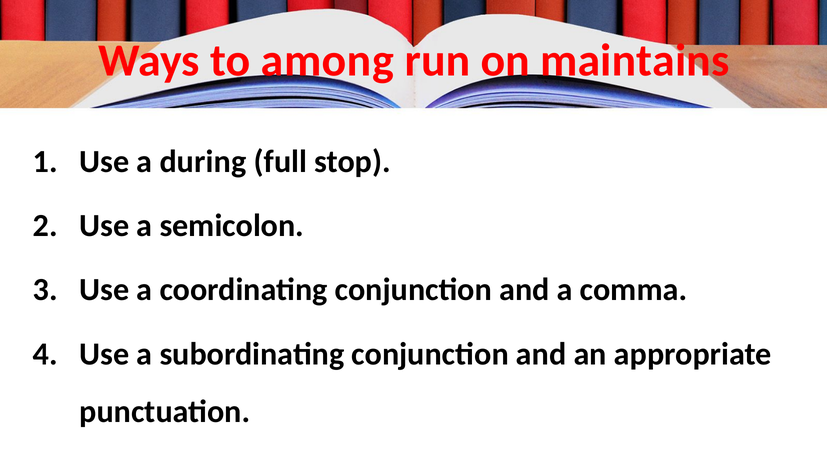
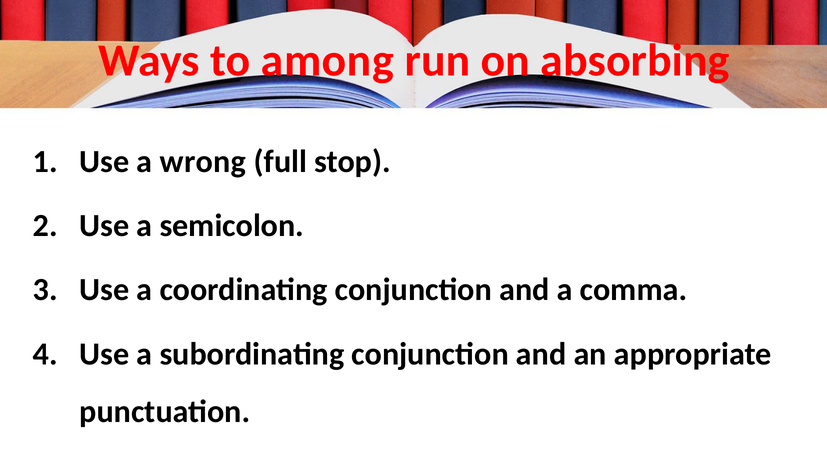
maintains: maintains -> absorbing (635, 61)
during: during -> wrong (203, 162)
